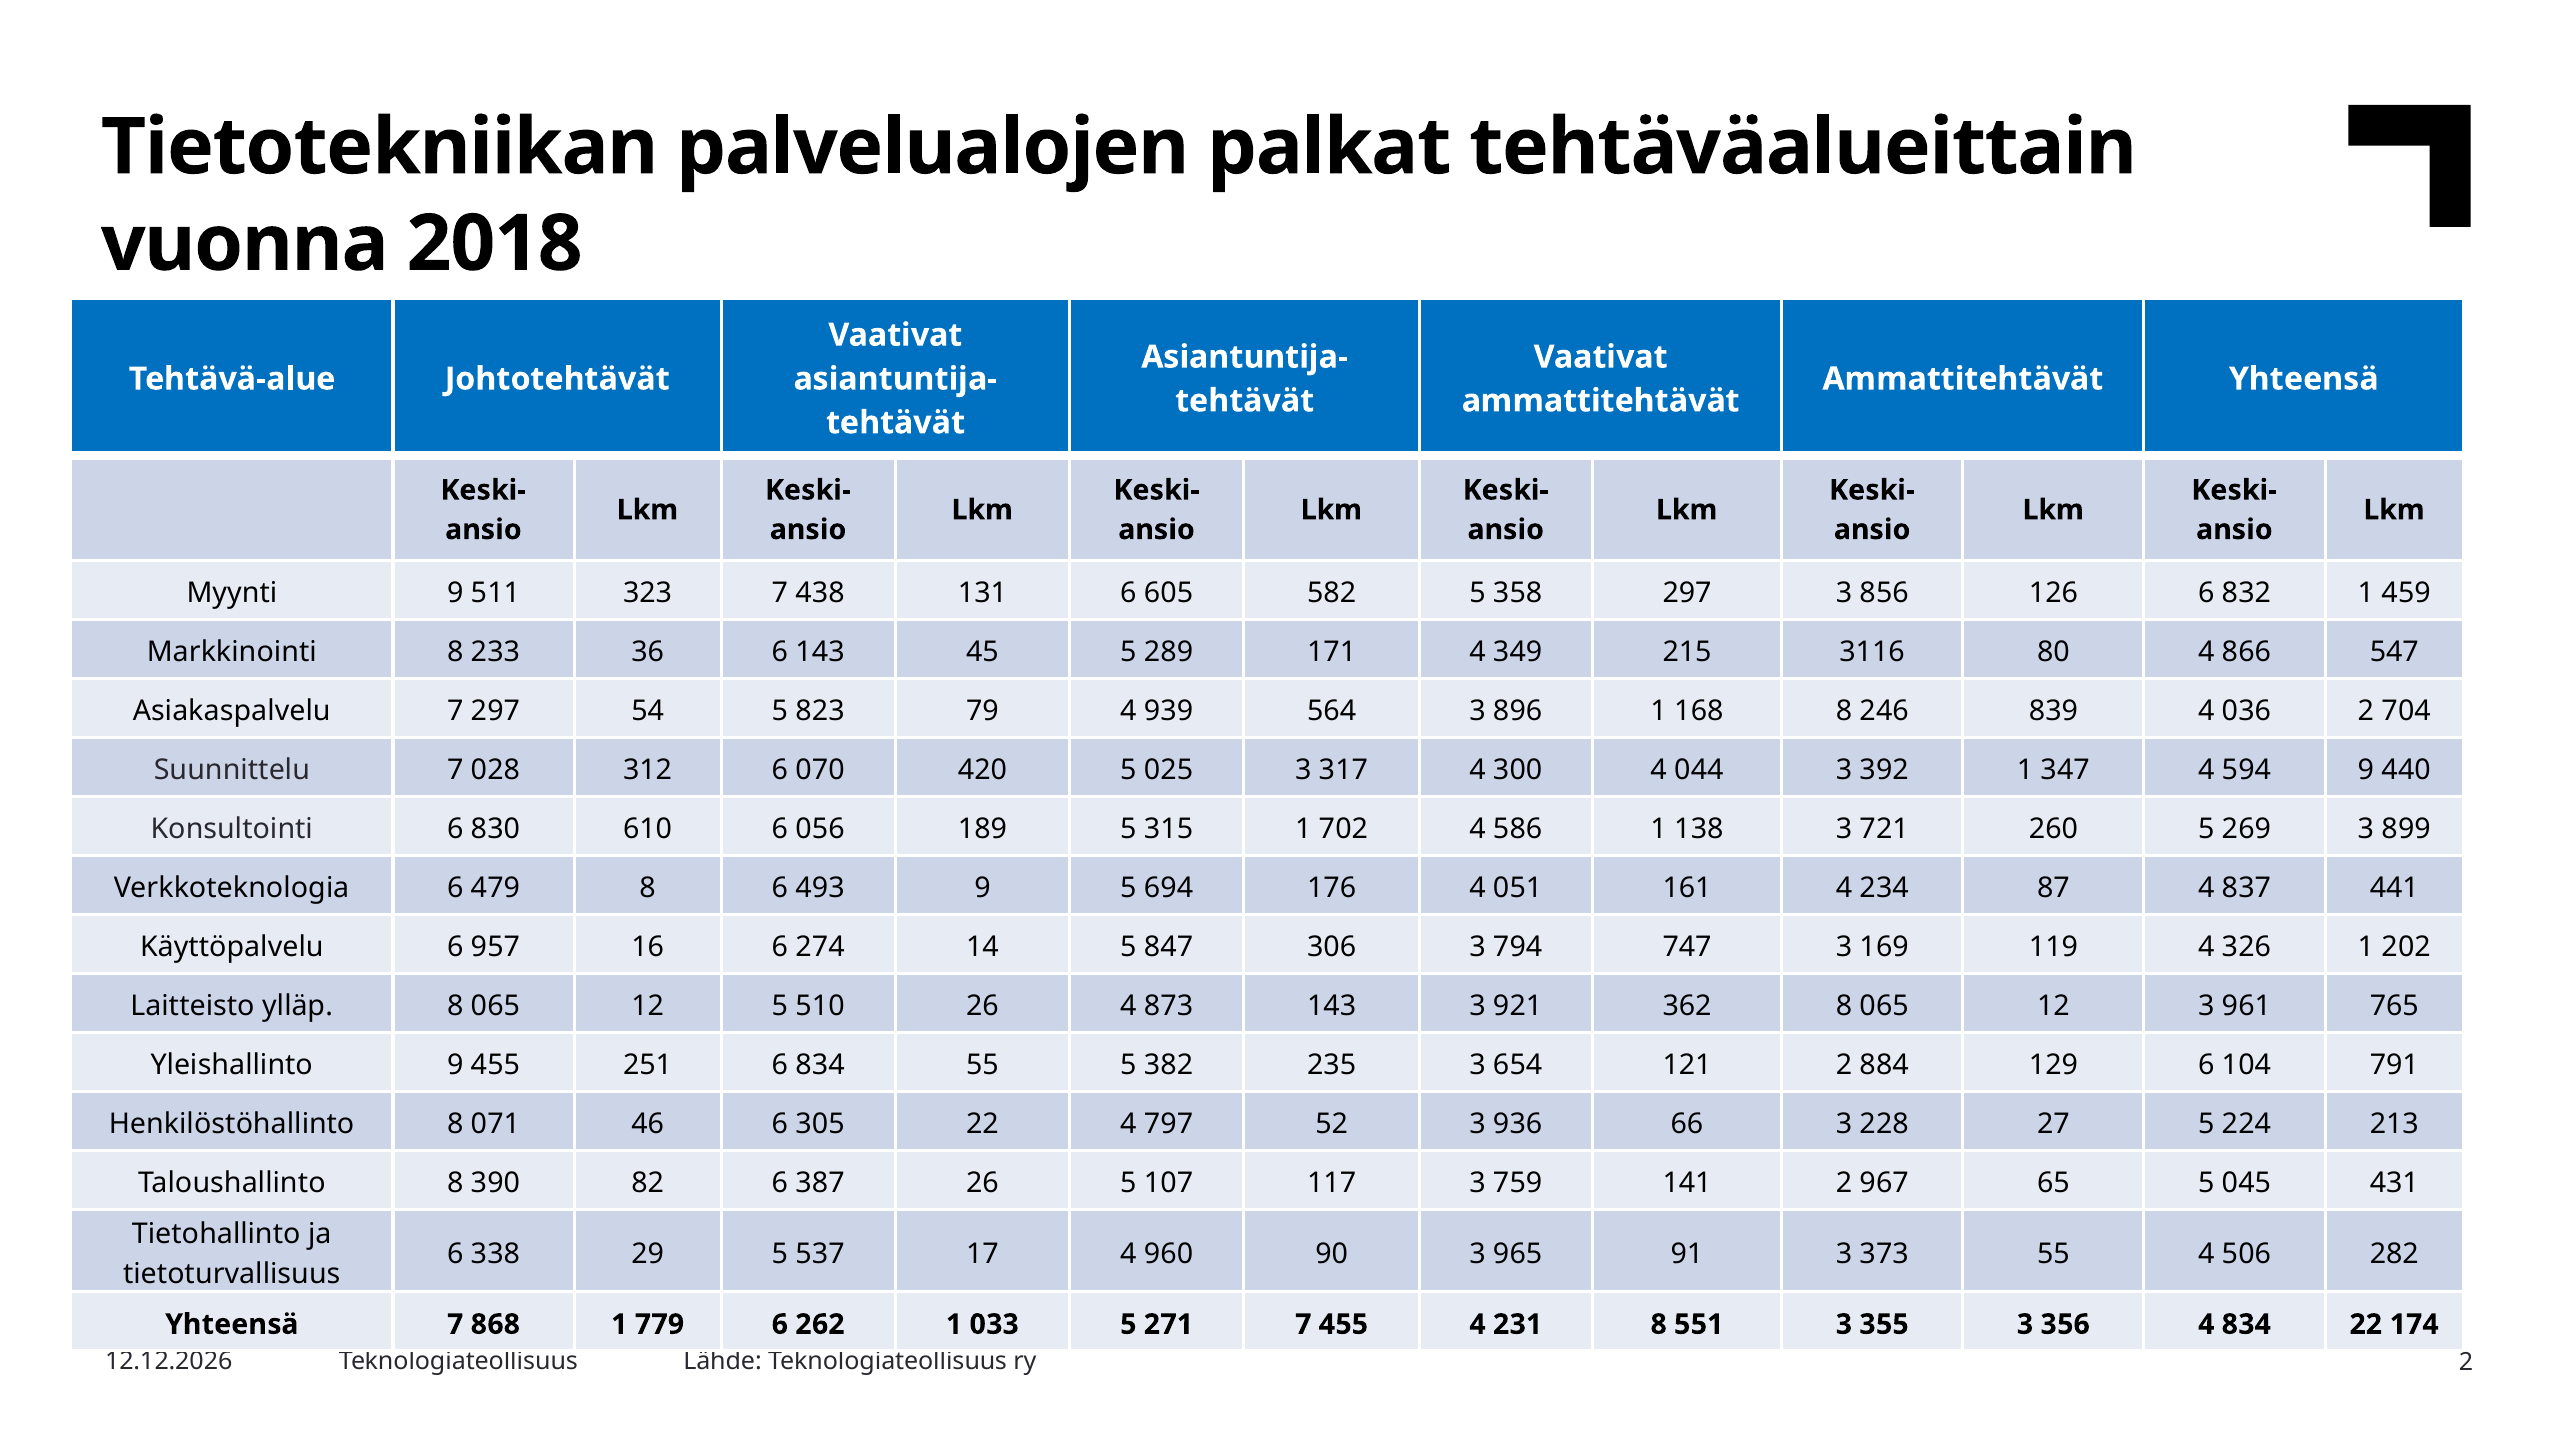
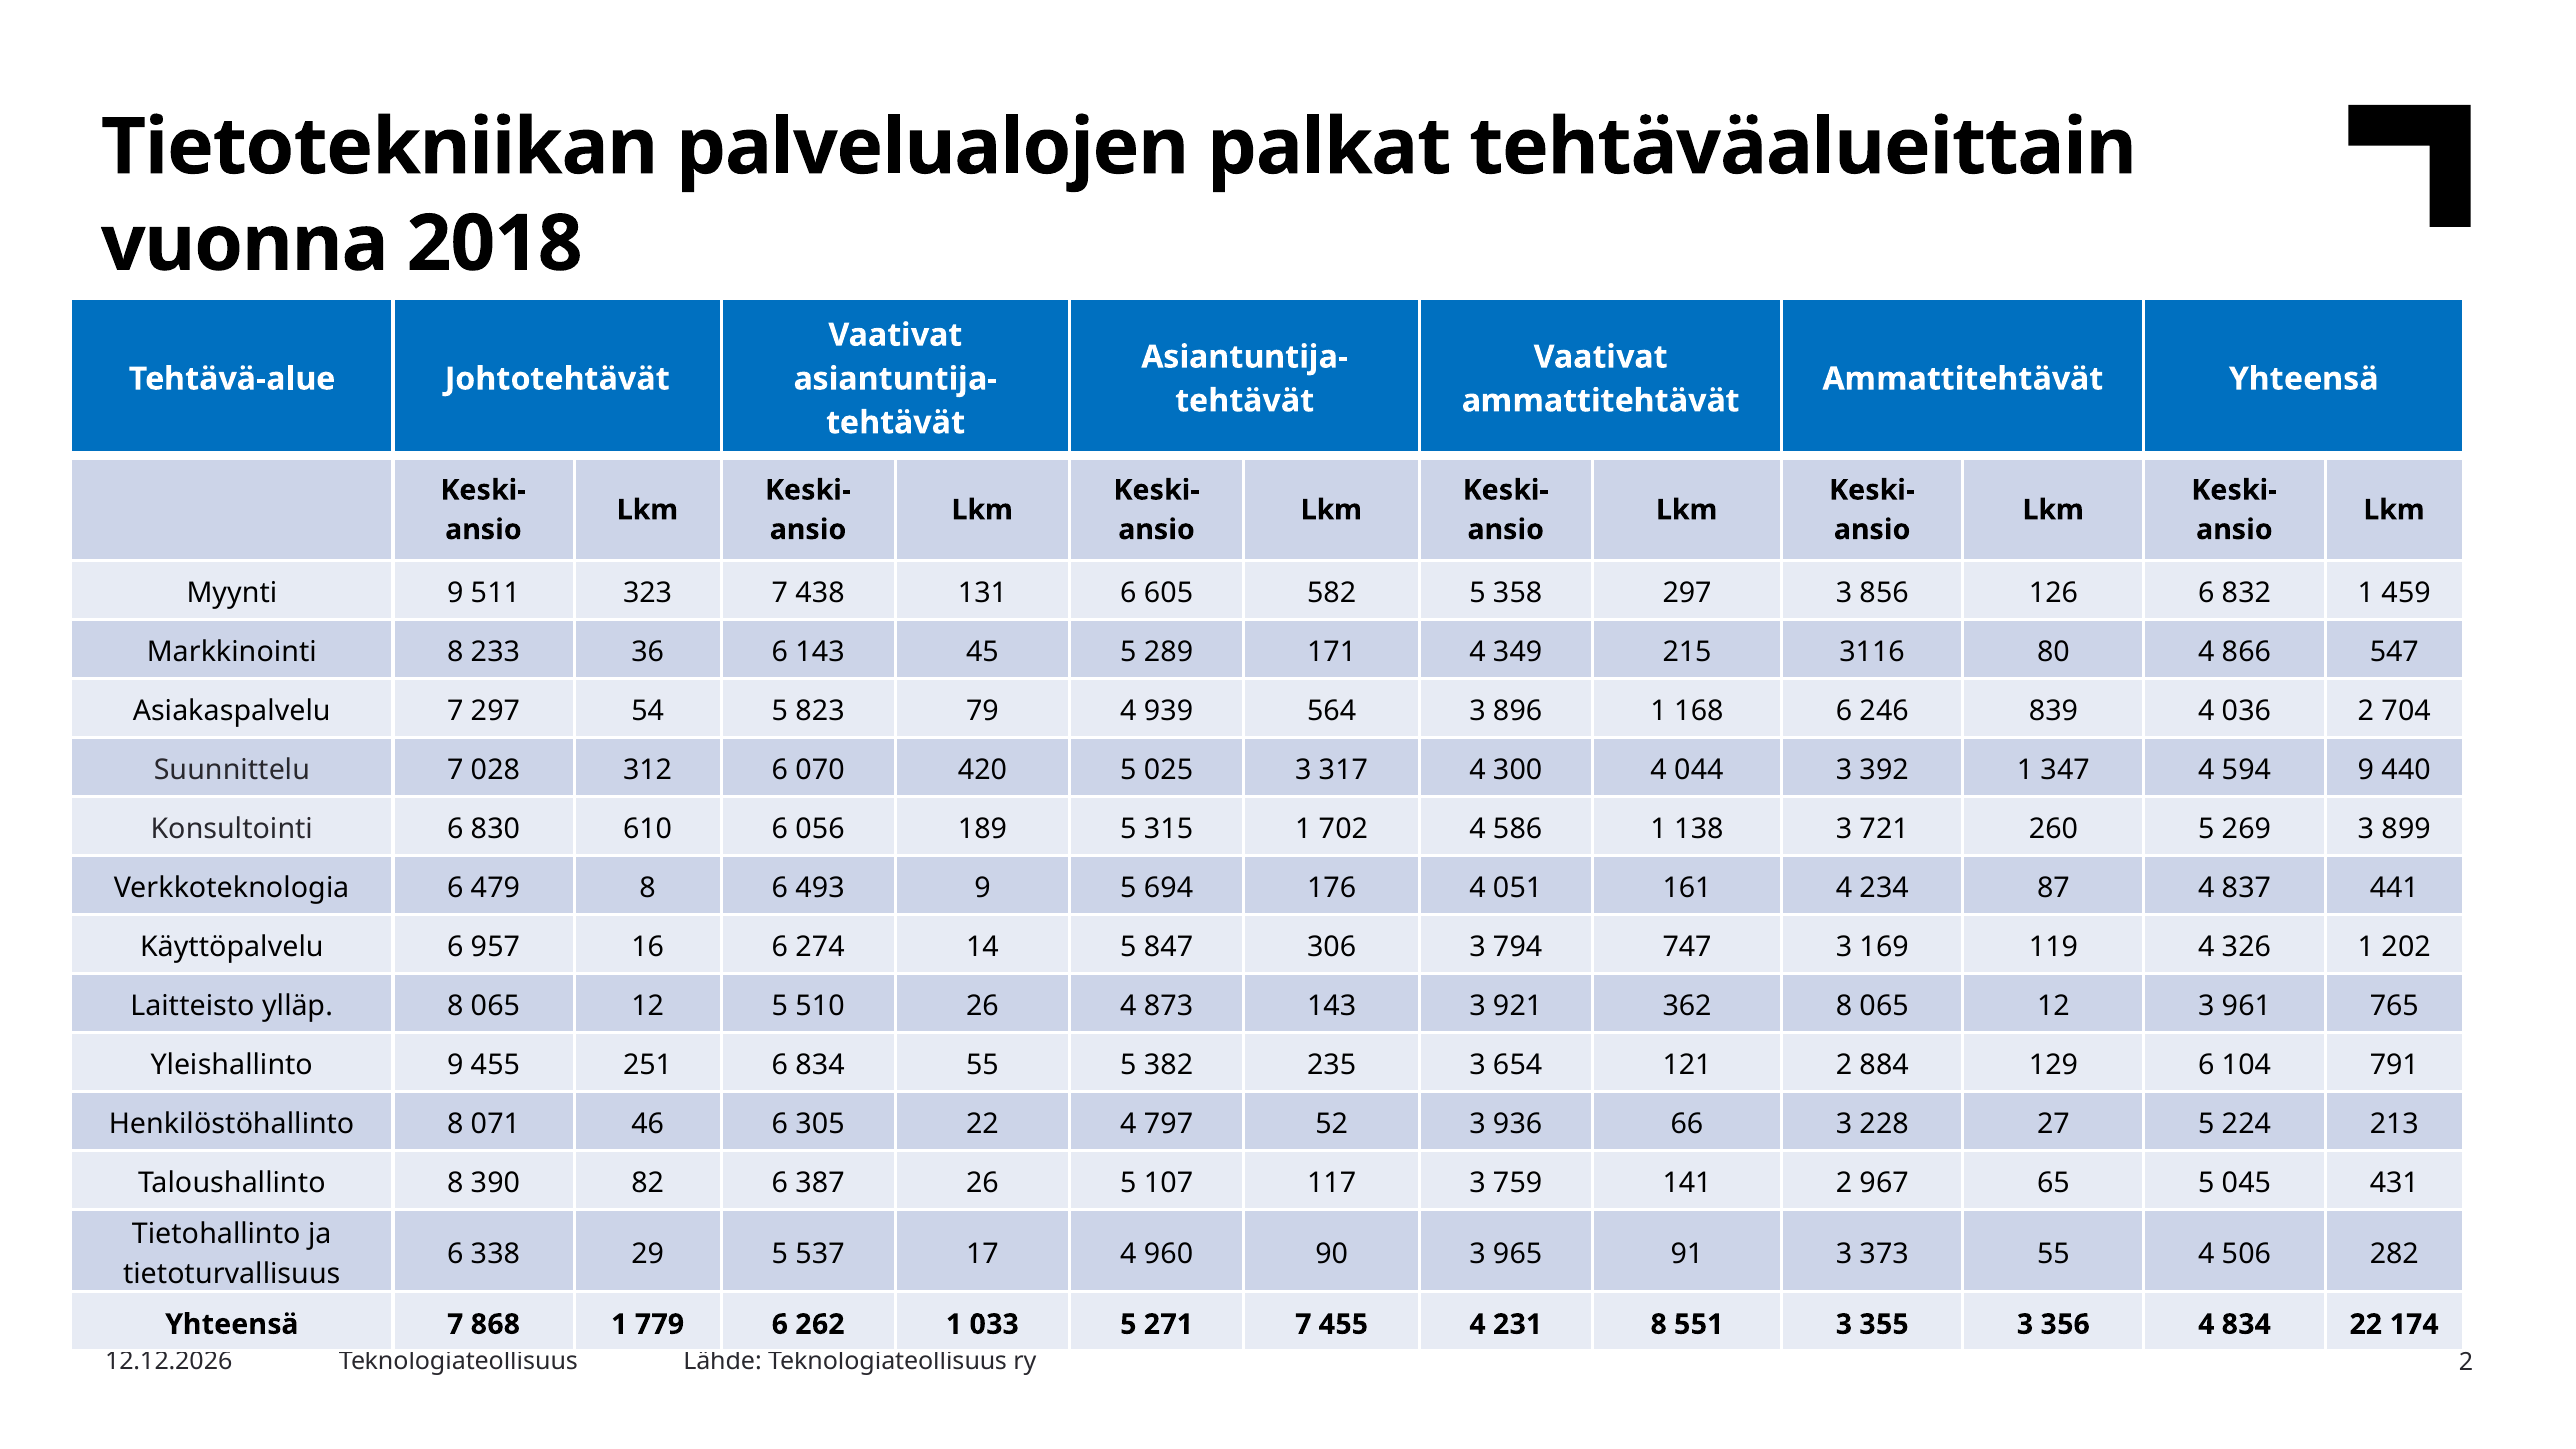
168 8: 8 -> 6 (1844, 711)
